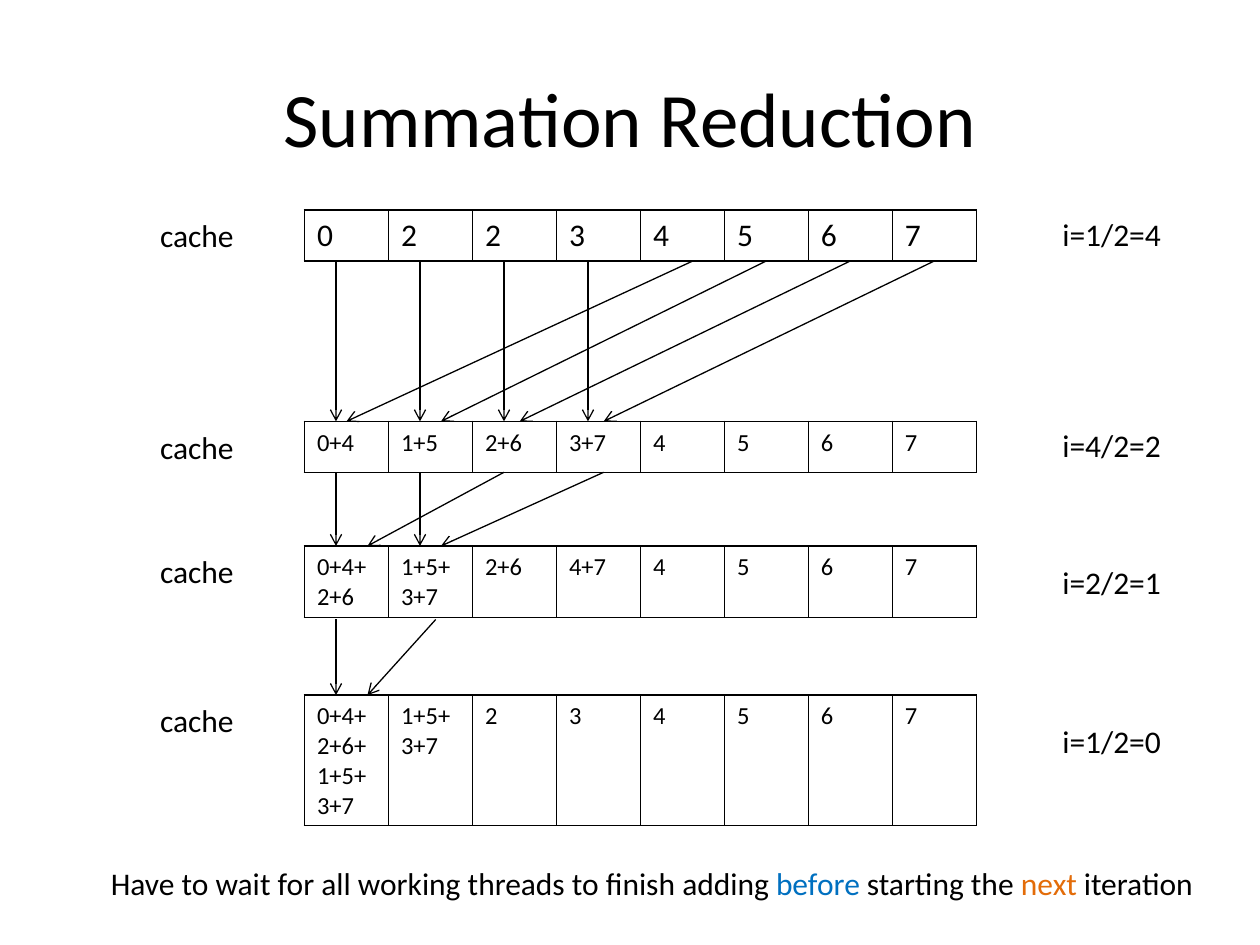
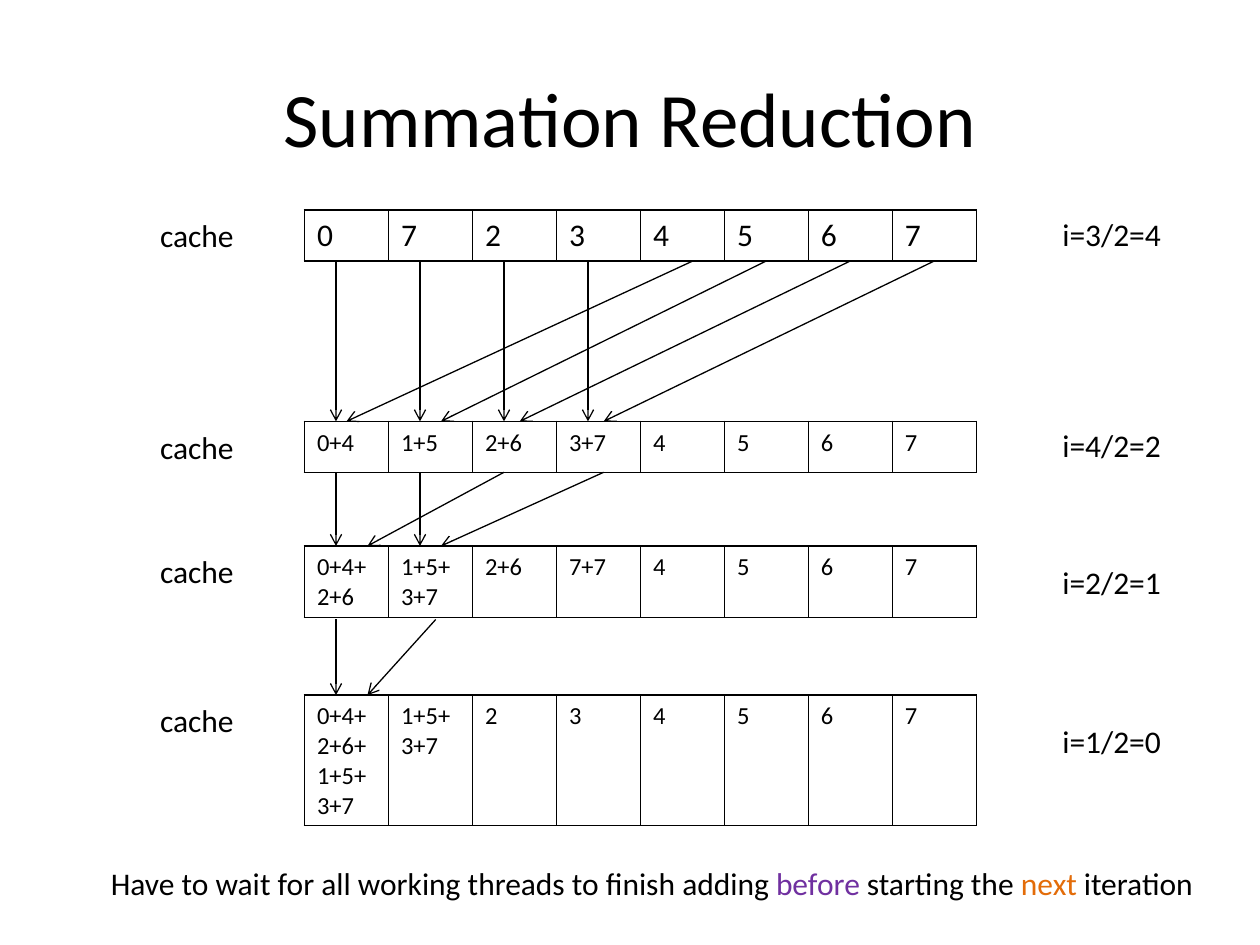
0 2: 2 -> 7 (409, 236)
i=1/2=4: i=1/2=4 -> i=3/2=4 (1112, 236)
4+7: 4+7 -> 7+7 (588, 568)
before colour: blue -> purple (818, 885)
